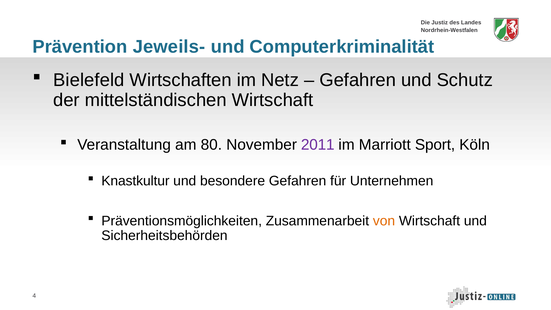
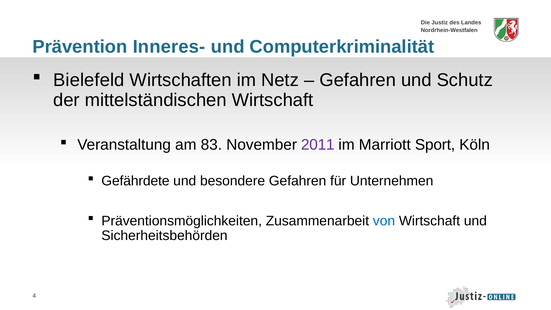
Jeweils-: Jeweils- -> Inneres- (169, 47)
80: 80 -> 83 (211, 145)
Knastkultur: Knastkultur -> Gefährdete (135, 181)
von colour: orange -> blue (384, 221)
